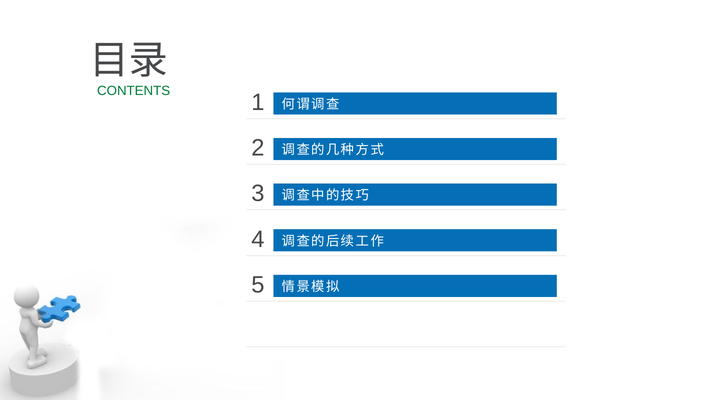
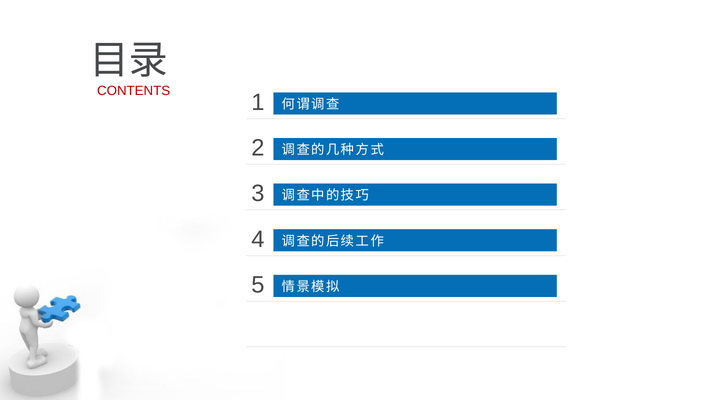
CONTENTS colour: green -> red (134, 91)
